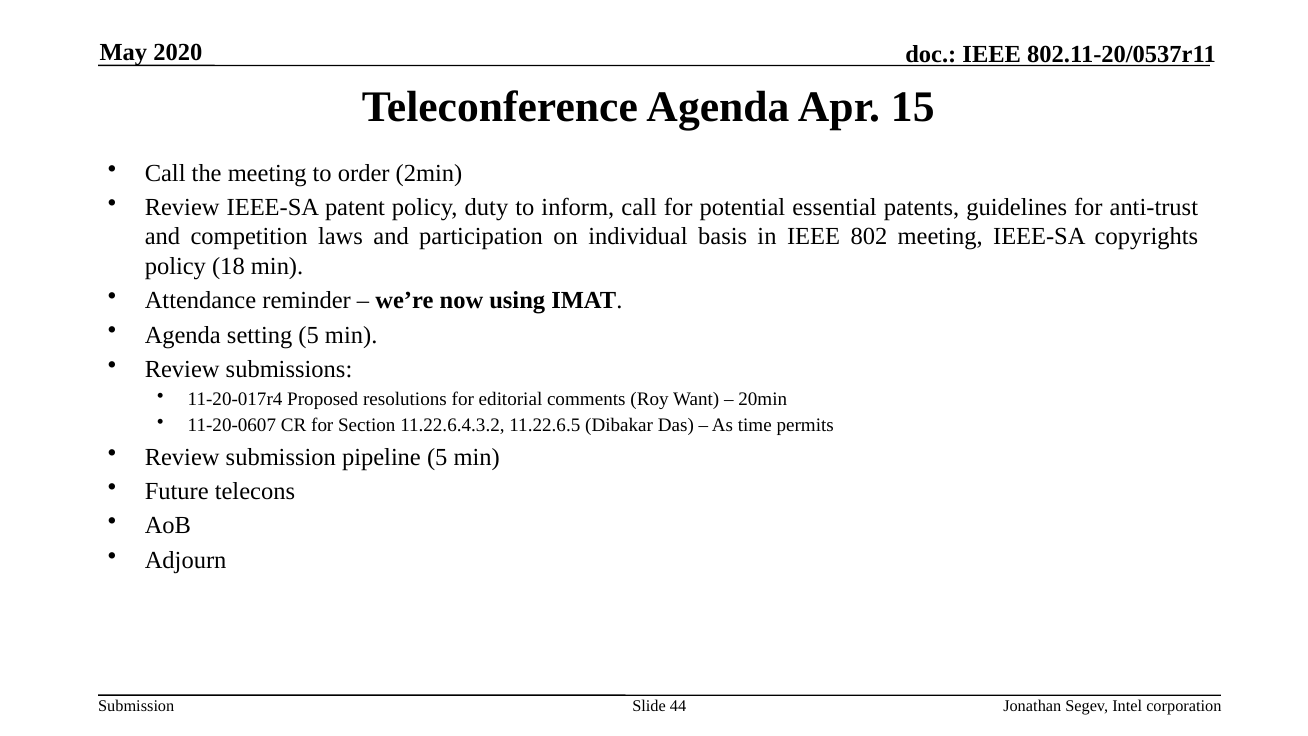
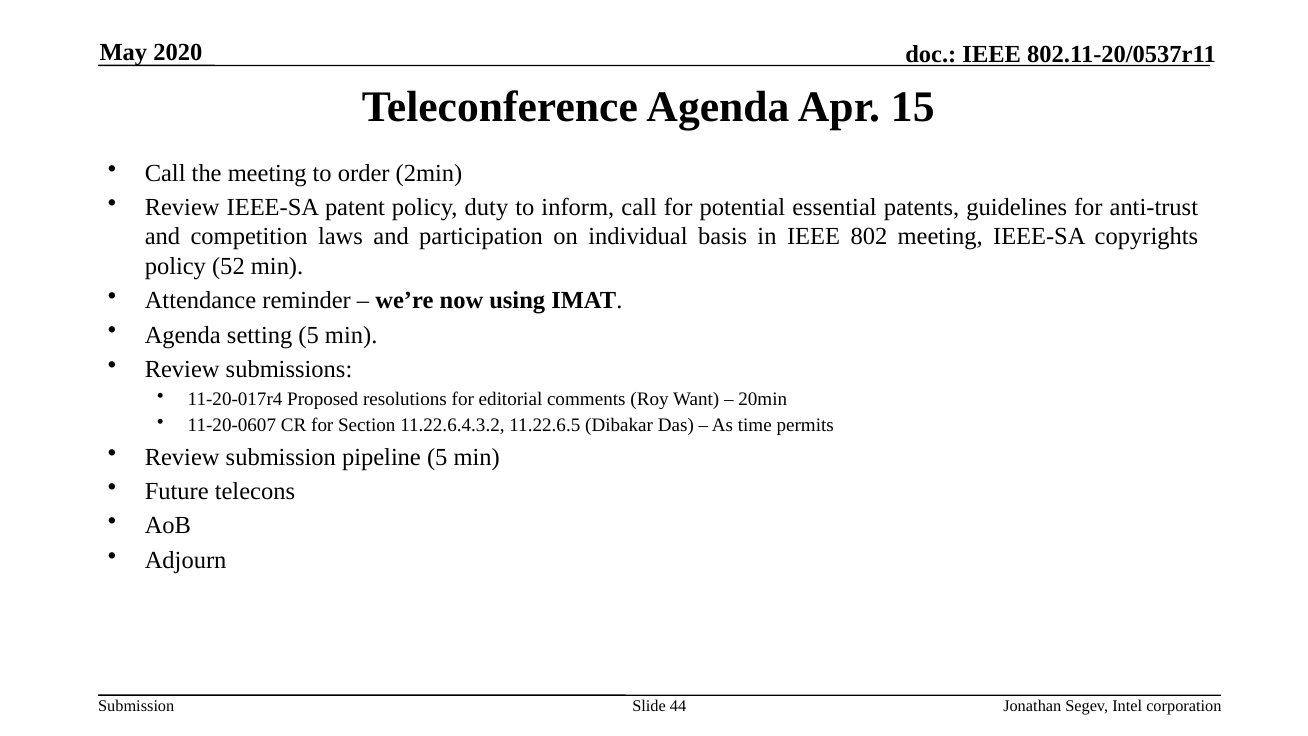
18: 18 -> 52 (228, 266)
